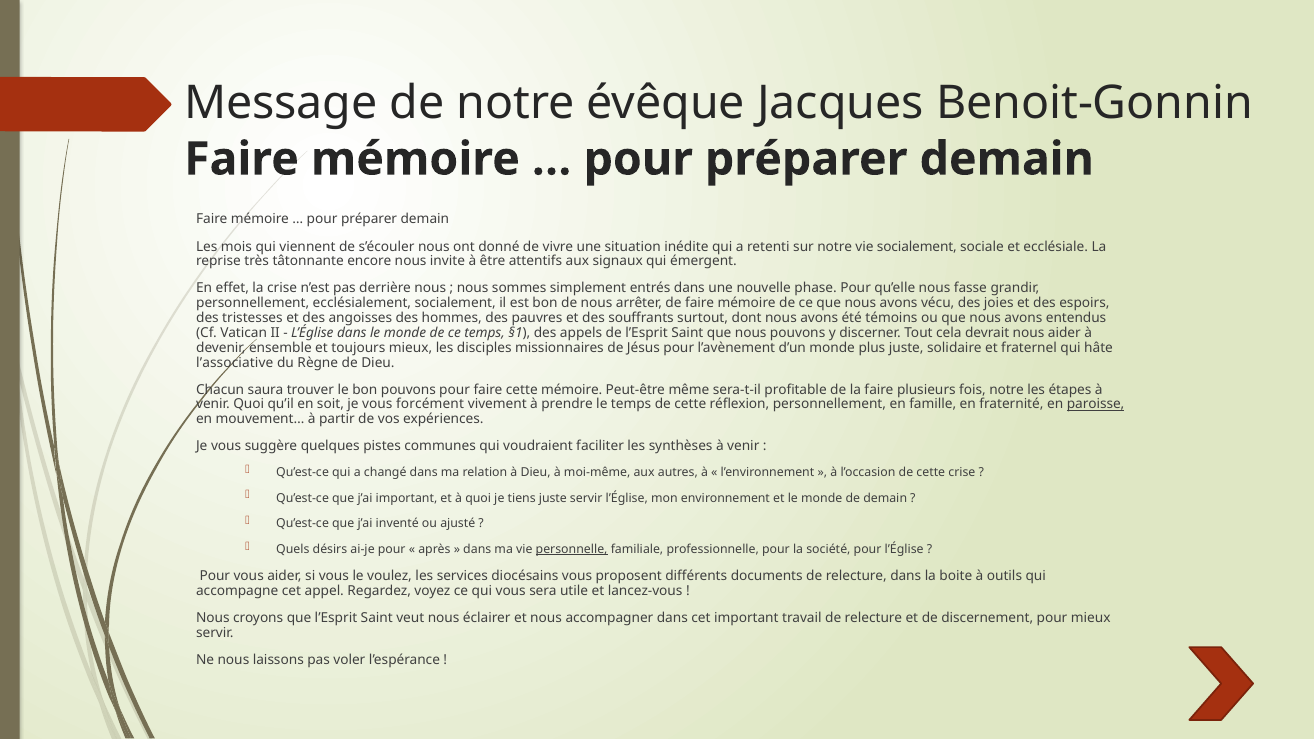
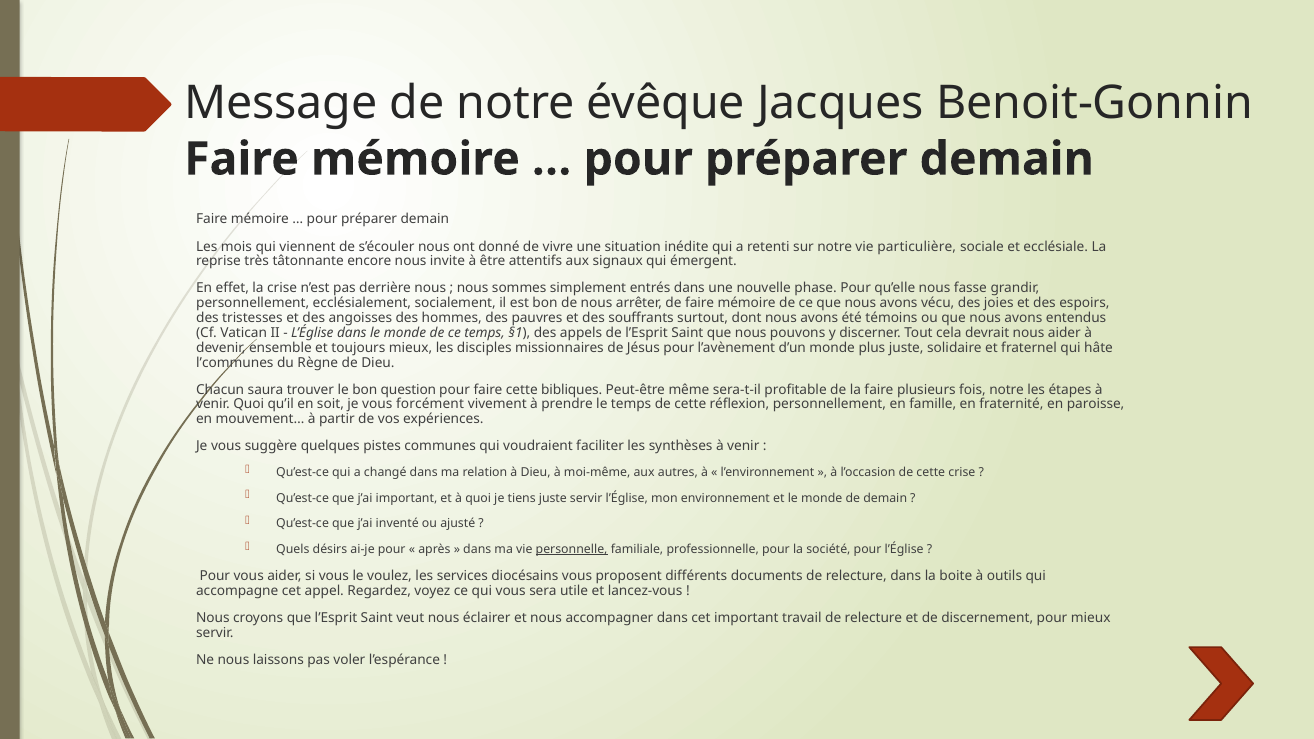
vie socialement: socialement -> particulière (917, 247)
l’associative: l’associative -> l’communes (235, 363)
bon pouvons: pouvons -> question (408, 390)
cette mémoire: mémoire -> bibliques (572, 390)
paroisse underline: present -> none (1096, 405)
